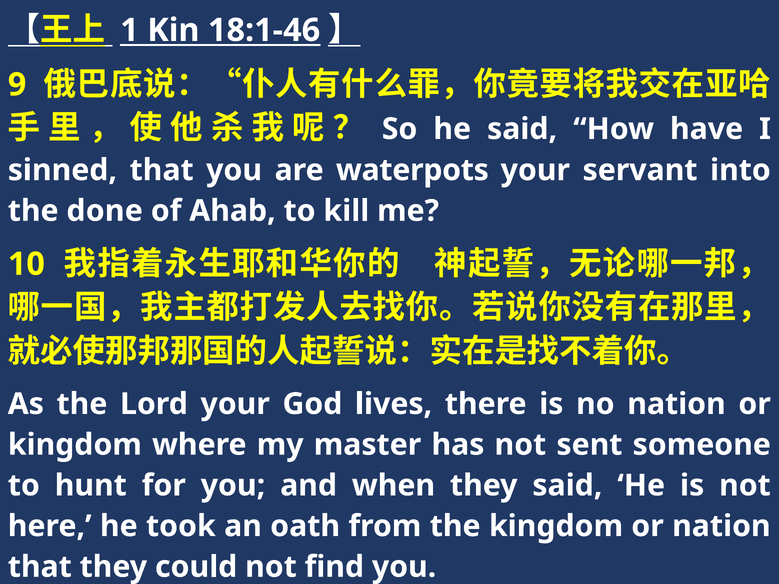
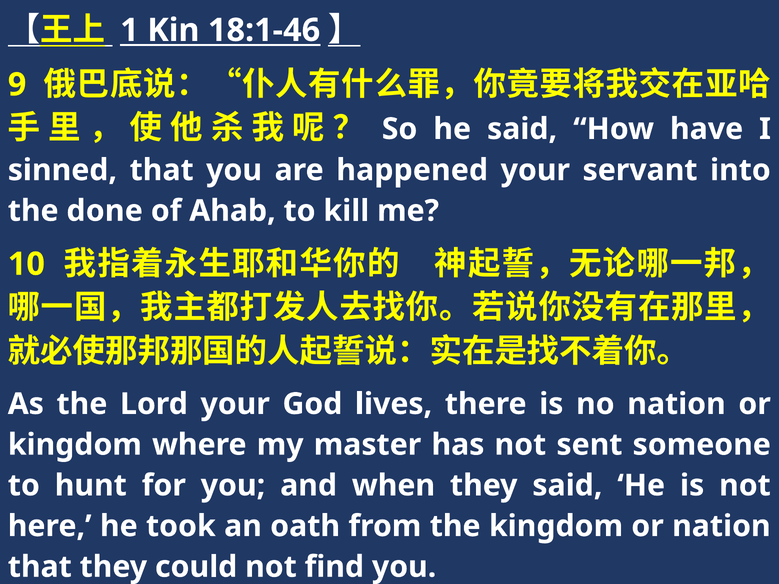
waterpots: waterpots -> happened (412, 170)
